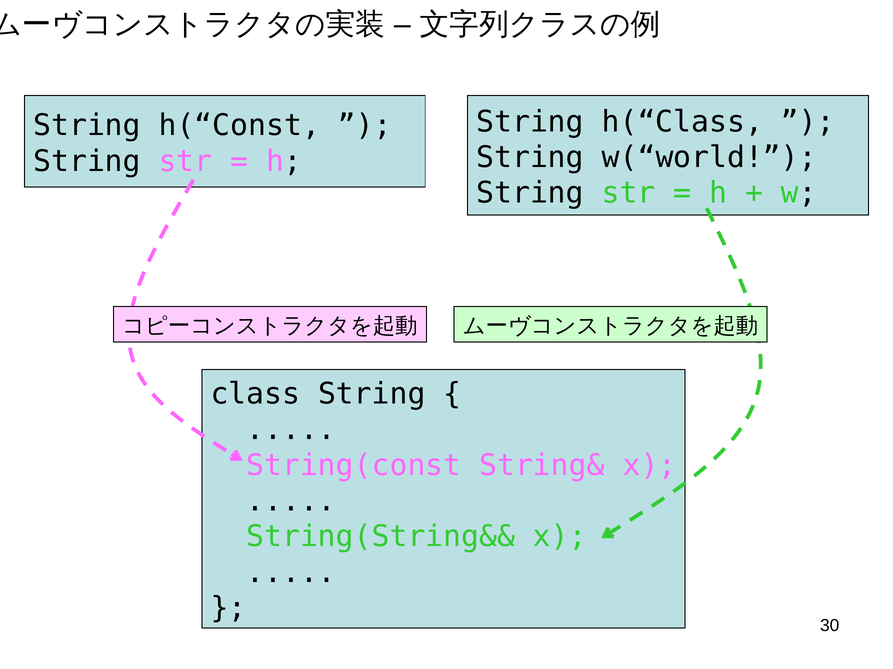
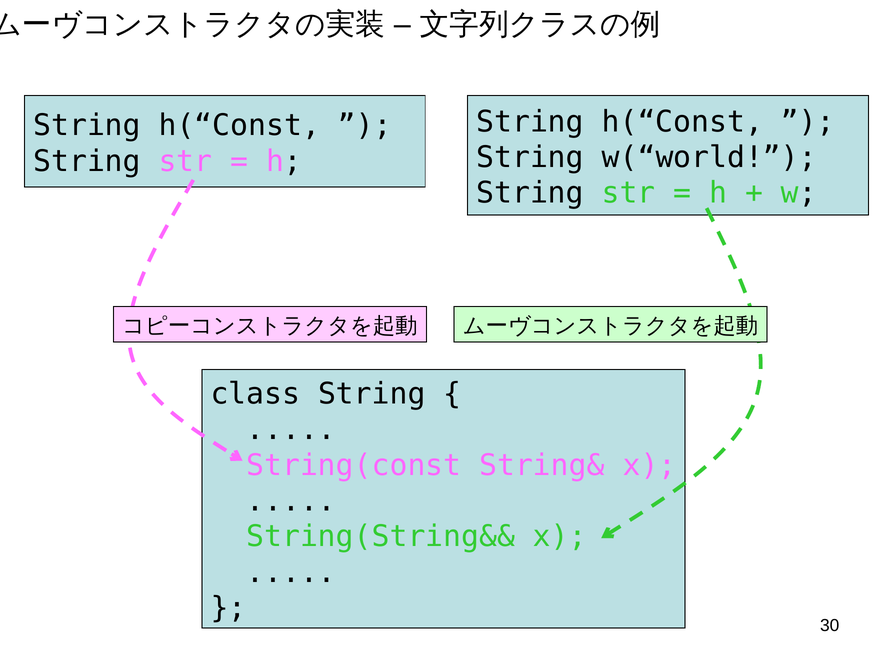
h(“Class: h(“Class -> h(“Const (682, 122)
